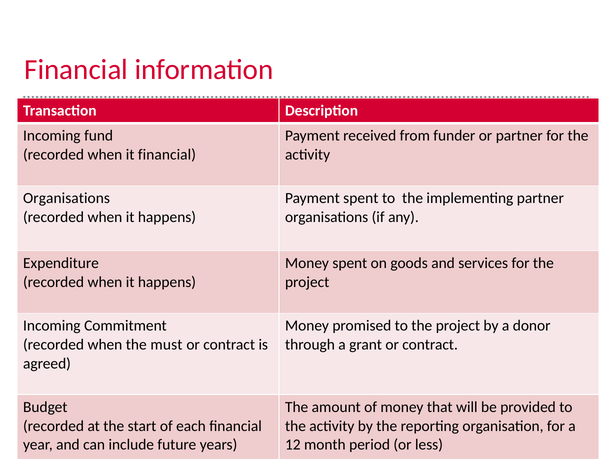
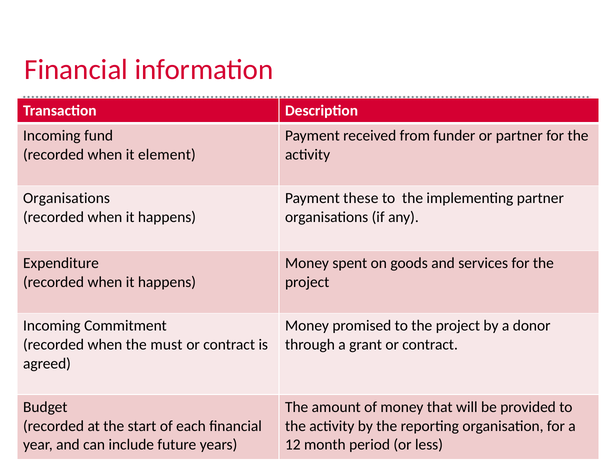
it financial: financial -> element (167, 155)
Payment spent: spent -> these (361, 198)
